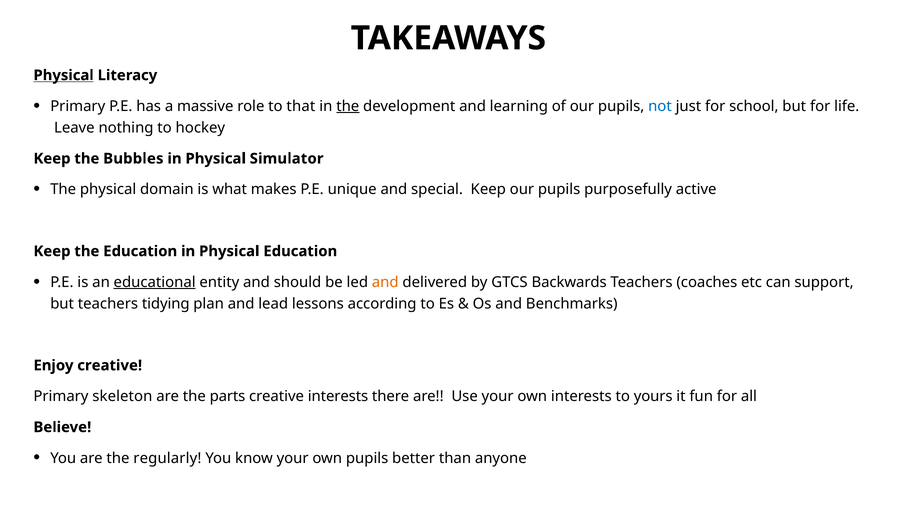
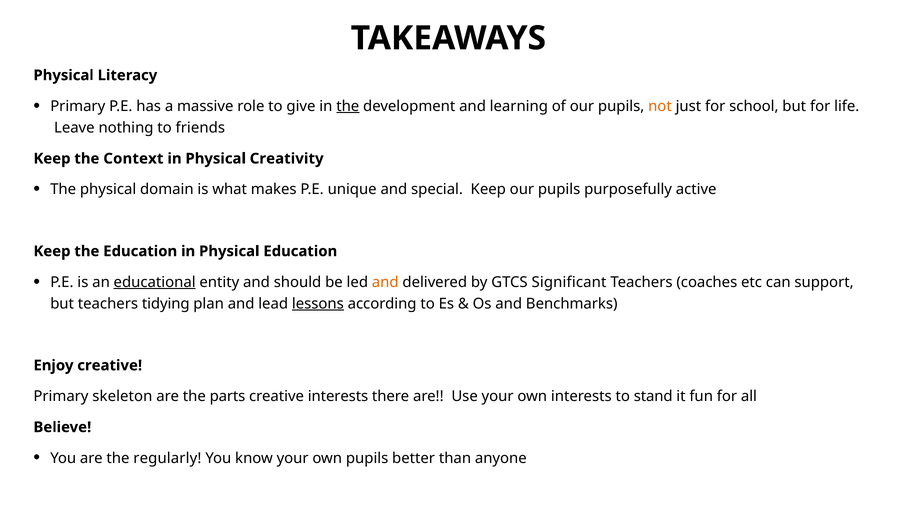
Physical underline: present -> none (64, 75)
that: that -> give (301, 106)
not colour: blue -> orange (660, 106)
hockey: hockey -> friends (200, 128)
Bubbles: Bubbles -> Context (133, 158)
Simulator: Simulator -> Creativity (287, 158)
Backwards: Backwards -> Significant (569, 282)
lessons underline: none -> present (318, 303)
yours: yours -> stand (653, 396)
